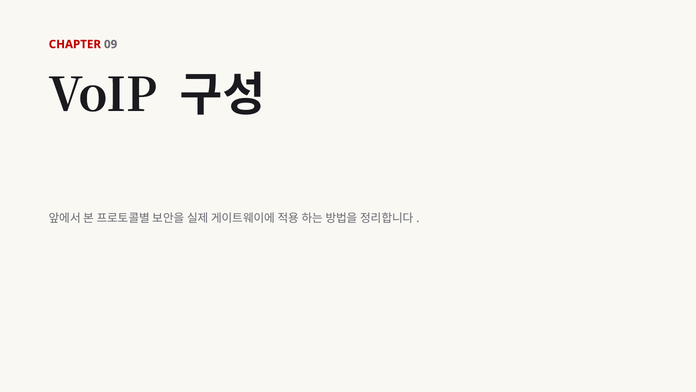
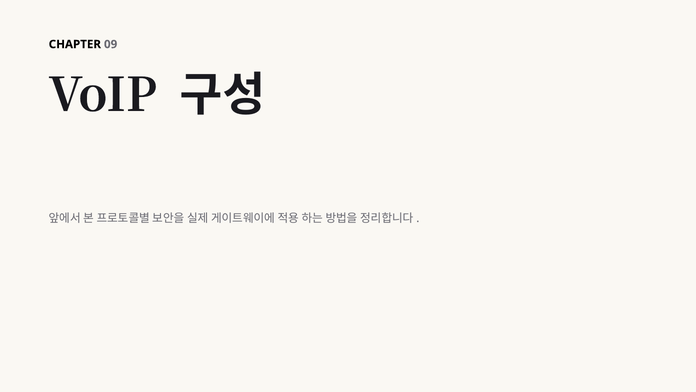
CHAPTER colour: red -> black (75, 44)
